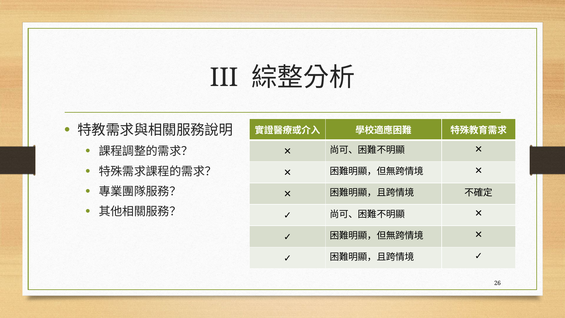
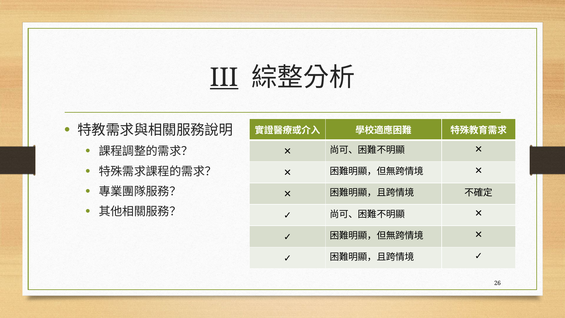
III underline: none -> present (224, 78)
